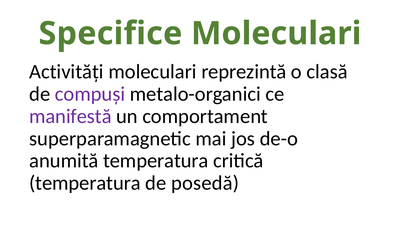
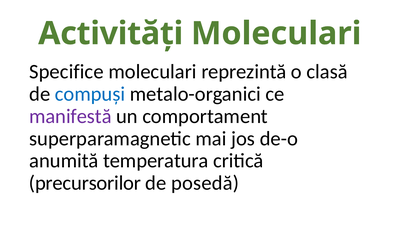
Specifice: Specifice -> Activități (111, 34)
Activități: Activități -> Specifice (66, 72)
compuși colour: purple -> blue (90, 94)
temperatura: temperatura -> precursorilor (85, 183)
